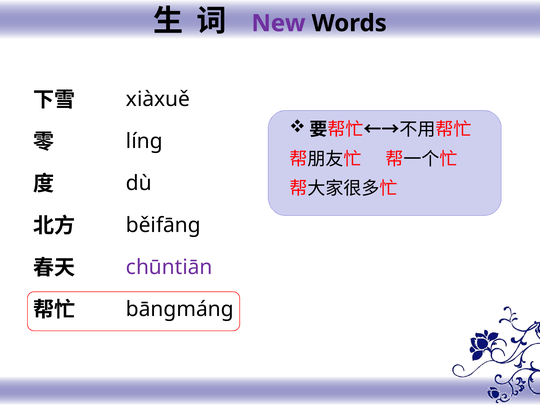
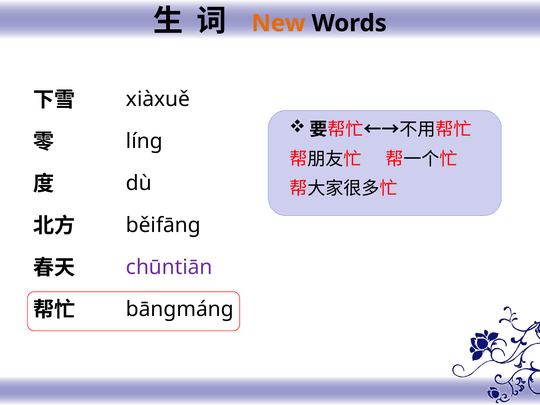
New colour: purple -> orange (278, 23)
